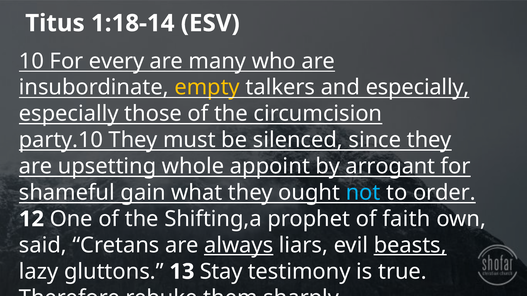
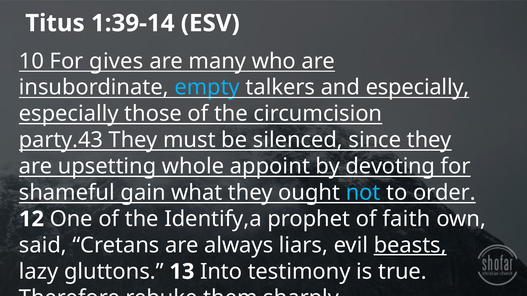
1:18-14: 1:18-14 -> 1:39-14 (133, 23)
every: every -> gives (116, 61)
empty colour: yellow -> light blue (207, 88)
party.10: party.10 -> party.43 (61, 140)
arrogant: arrogant -> devoting (390, 167)
Shifting,a: Shifting,a -> Identify,a (213, 219)
always underline: present -> none (239, 246)
Stay: Stay -> Into (221, 272)
